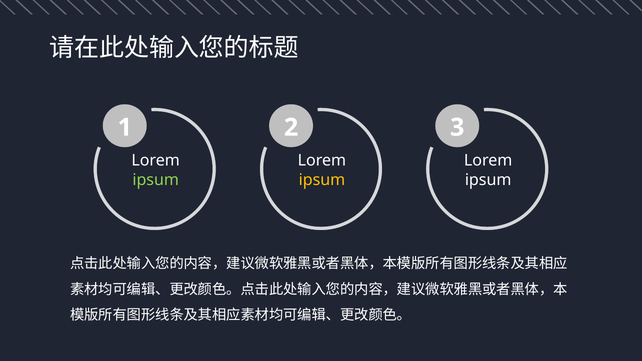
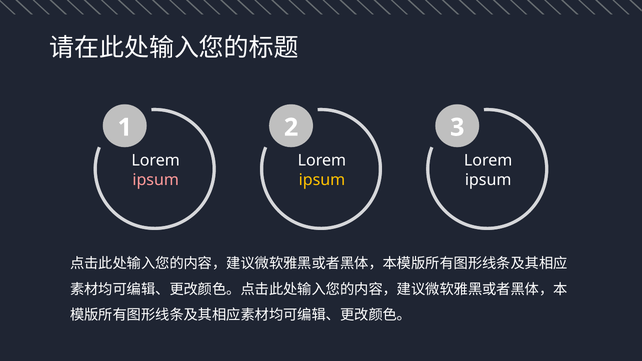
ipsum colour: light green -> pink (156, 180)
